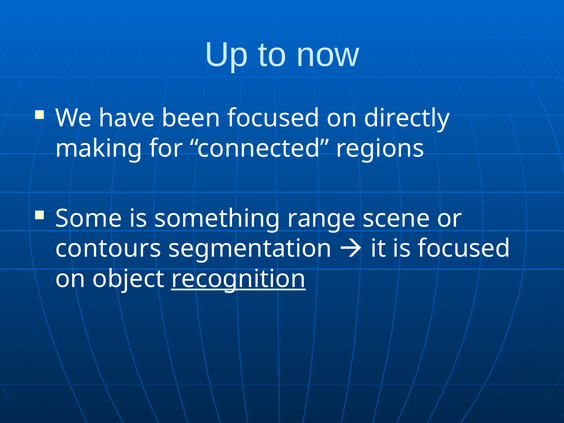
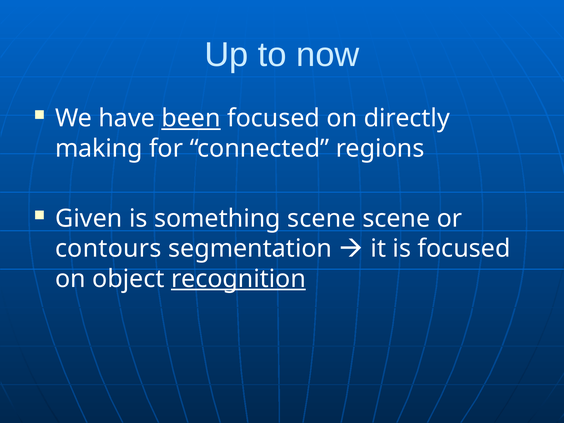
been underline: none -> present (191, 118)
Some: Some -> Given (89, 219)
something range: range -> scene (321, 219)
